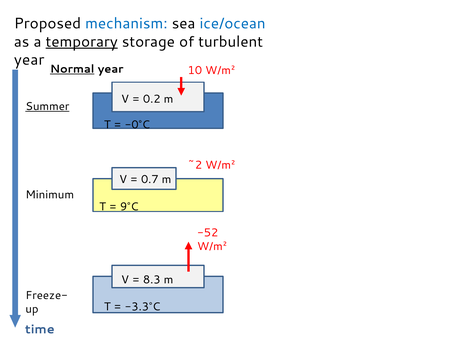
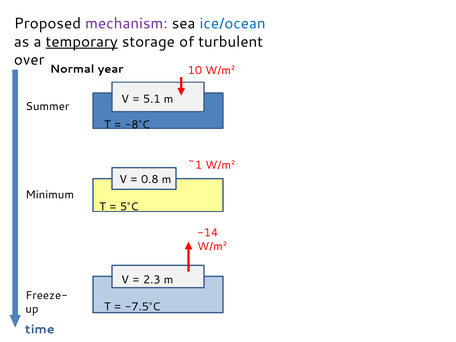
mechanism colour: blue -> purple (126, 23)
year: year -> over (29, 60)
Normal underline: present -> none (72, 69)
0.2: 0.2 -> 5.1 (152, 99)
Summer underline: present -> none (47, 106)
-0°C: -0°C -> -8°C (137, 125)
~2: ~2 -> ~1 (195, 165)
0.7: 0.7 -> 0.8 (150, 179)
9°C: 9°C -> 5°C (129, 207)
-52: -52 -> -14 (208, 233)
8.3: 8.3 -> 2.3 (152, 280)
-3.3°C: -3.3°C -> -7.5°C (143, 307)
